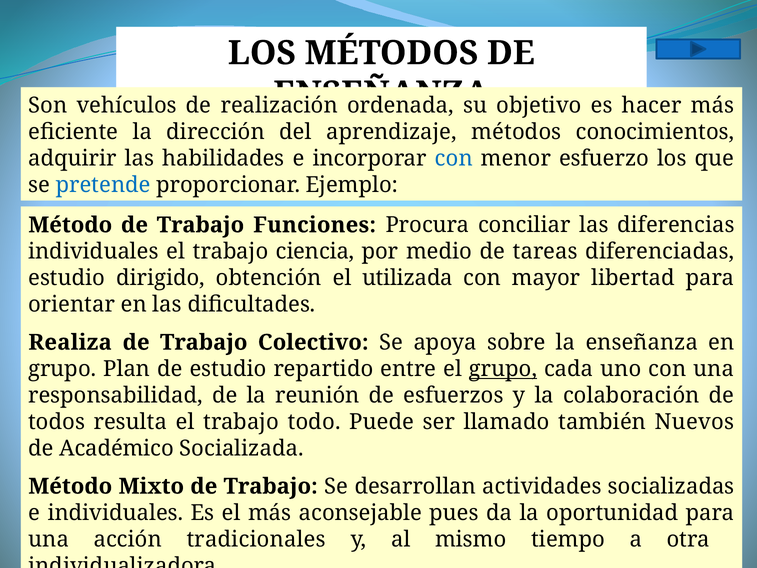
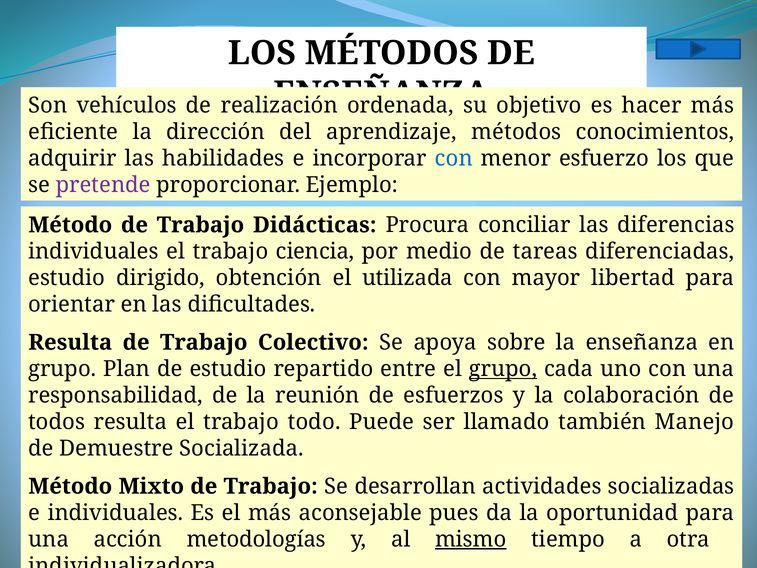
pretende colour: blue -> purple (103, 185)
Funciones: Funciones -> Didácticas (315, 225)
Realiza: Realiza -> Resulta (70, 342)
Nuevos: Nuevos -> Manejo (694, 422)
Académico: Académico -> Demuestre (116, 448)
tradicionales: tradicionales -> metodologías (256, 539)
mismo underline: none -> present (471, 539)
